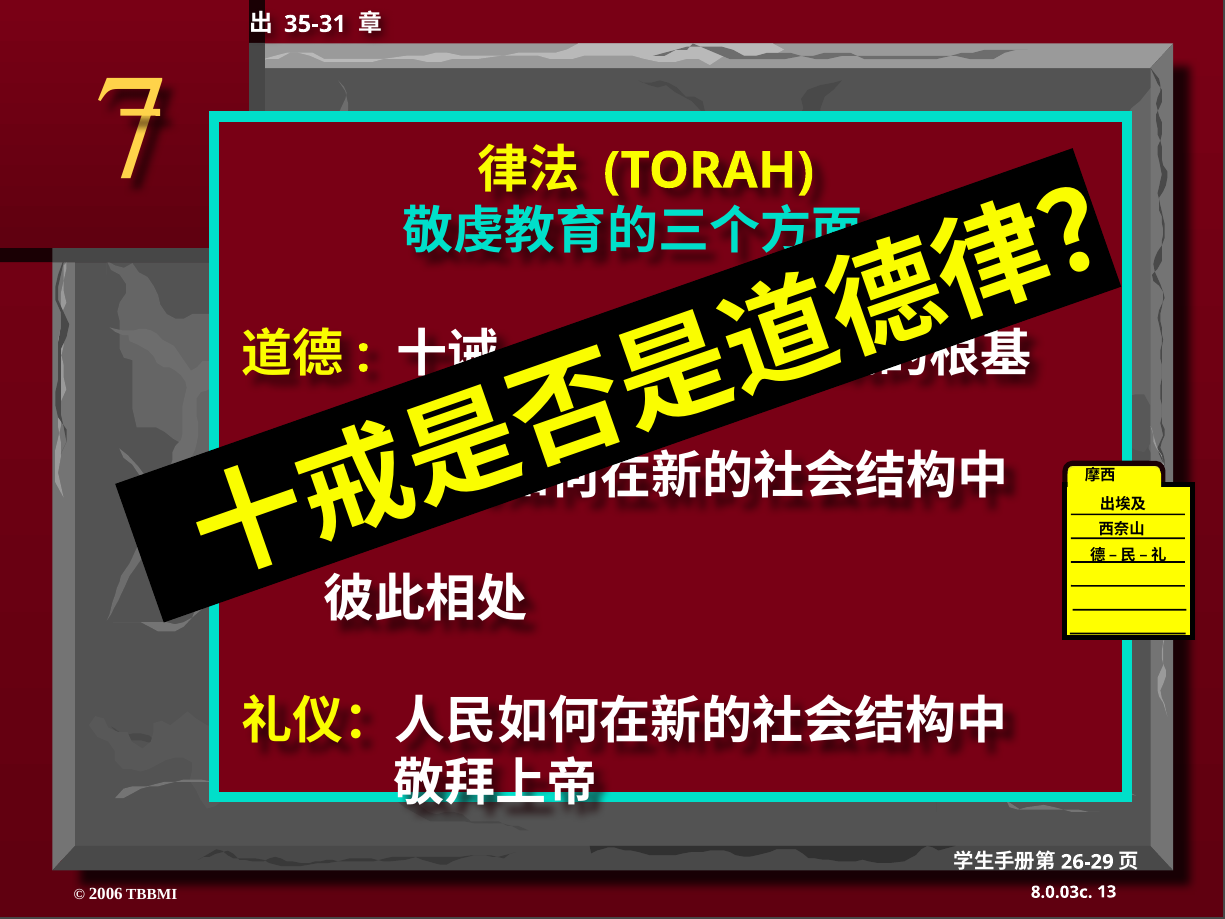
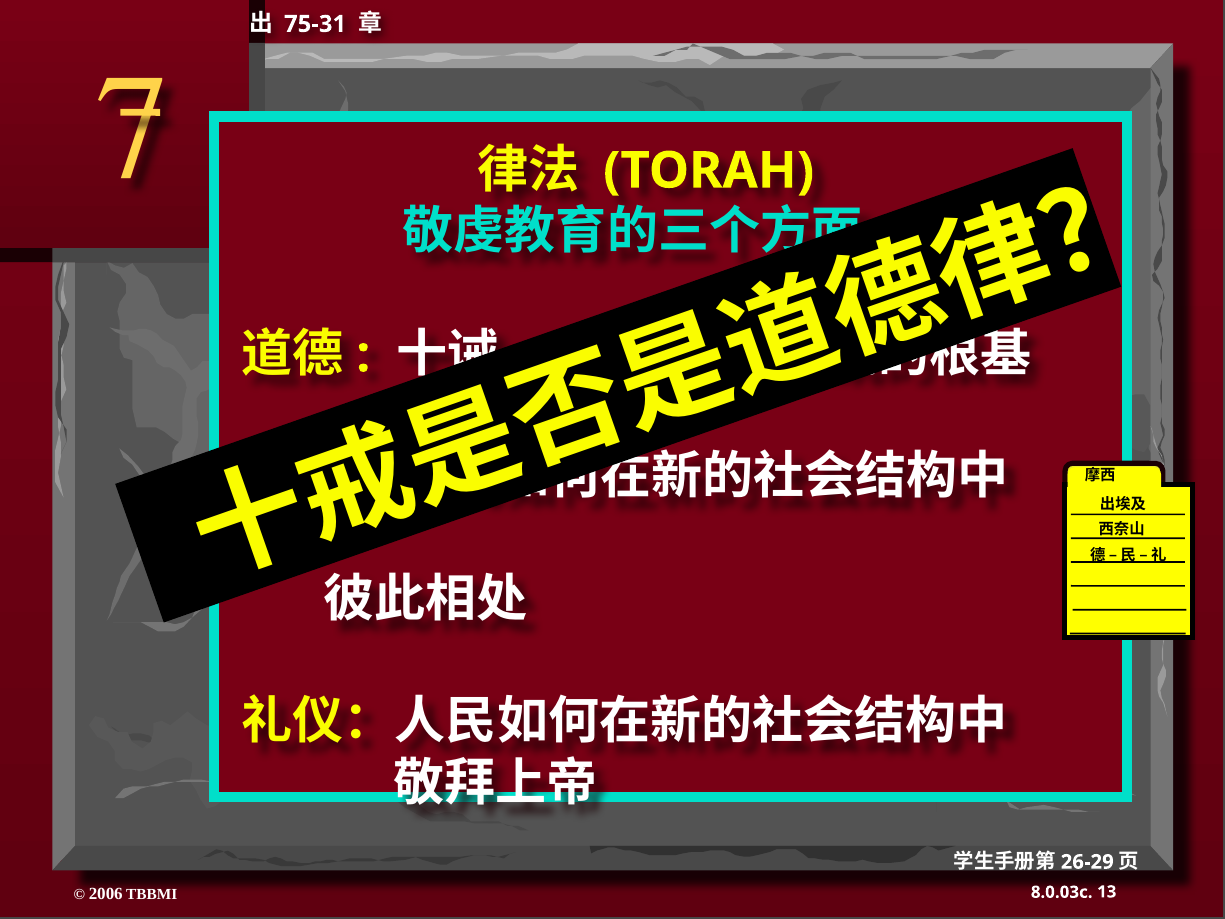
35-31: 35-31 -> 75-31 (315, 24)
